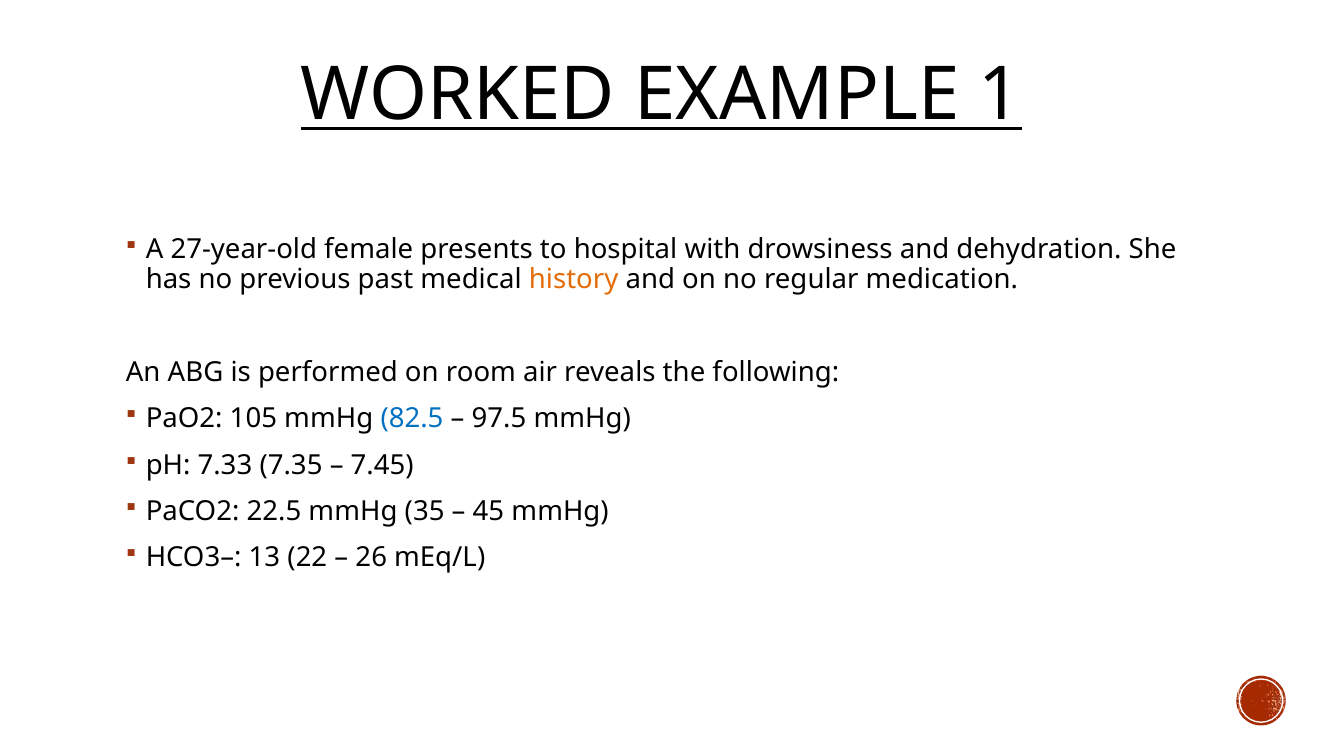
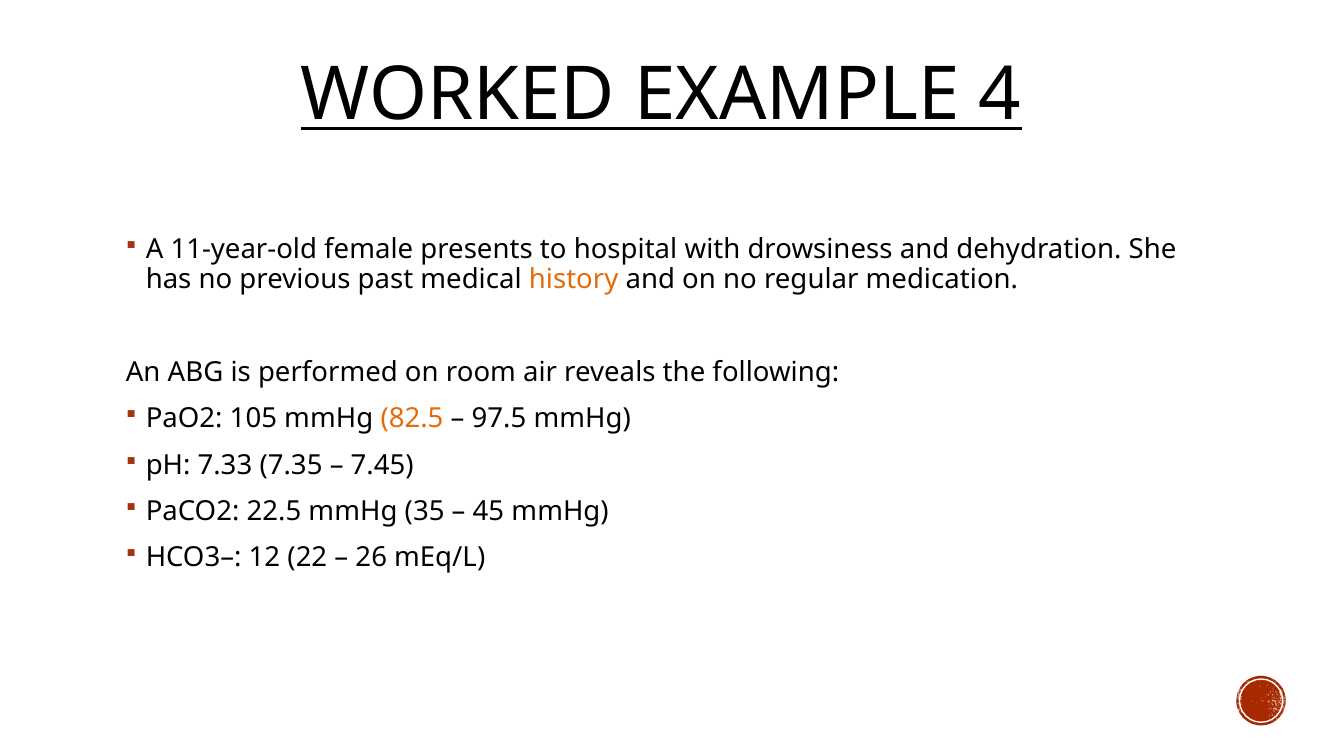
1: 1 -> 4 (1000, 95)
27-year-old: 27-year-old -> 11-year-old (244, 250)
82.5 colour: blue -> orange (412, 418)
13: 13 -> 12 (264, 557)
